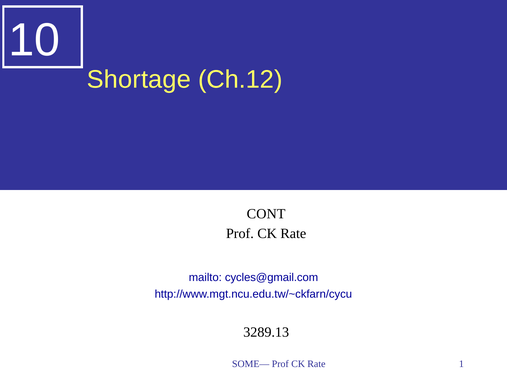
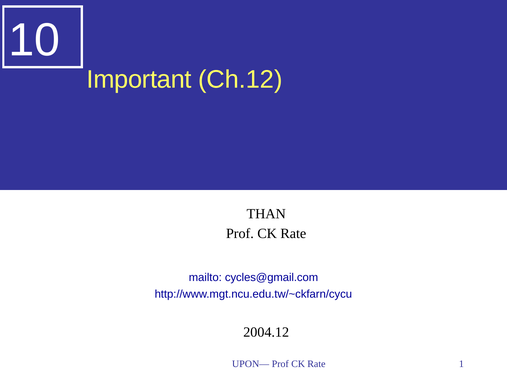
Shortage: Shortage -> Important (139, 80)
CONT: CONT -> THAN (266, 214)
3289.13: 3289.13 -> 2004.12 (266, 332)
SOME—: SOME— -> UPON— (251, 364)
